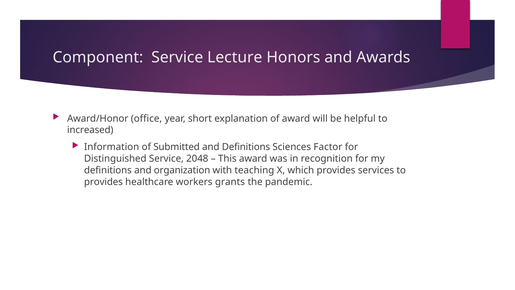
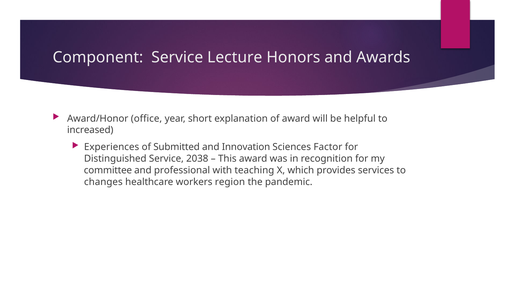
Information: Information -> Experiences (112, 147)
and Definitions: Definitions -> Innovation (246, 147)
2048: 2048 -> 2038 (197, 159)
definitions: definitions -> committee (108, 170)
organization: organization -> professional (182, 170)
provides: provides -> changes (103, 182)
grants: grants -> region (230, 182)
